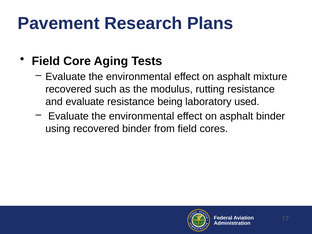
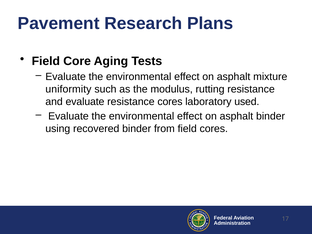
recovered: recovered -> uniformity (68, 89)
resistance being: being -> cores (170, 102)
